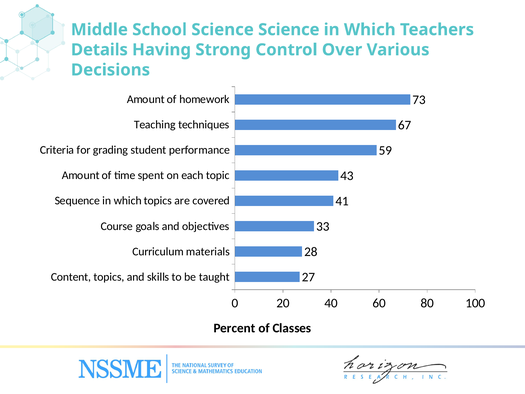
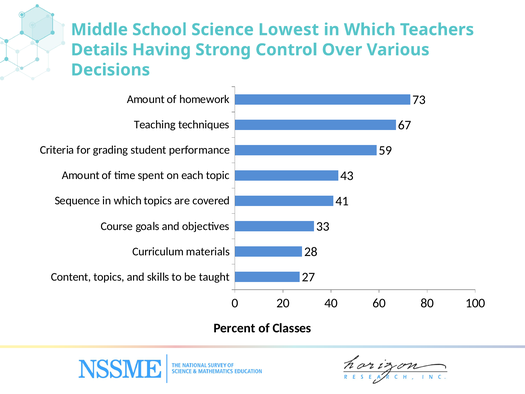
Science Science: Science -> Lowest (289, 30)
